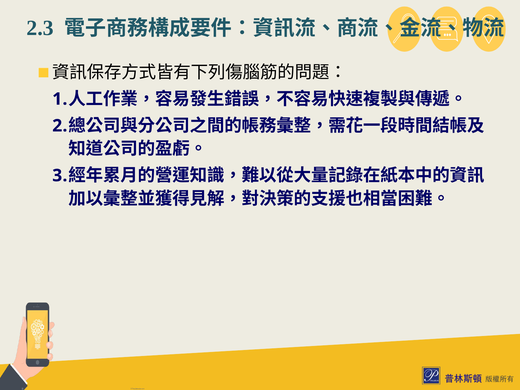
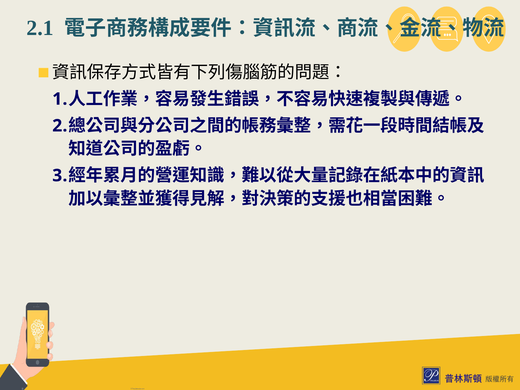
2.3: 2.3 -> 2.1 (40, 28)
